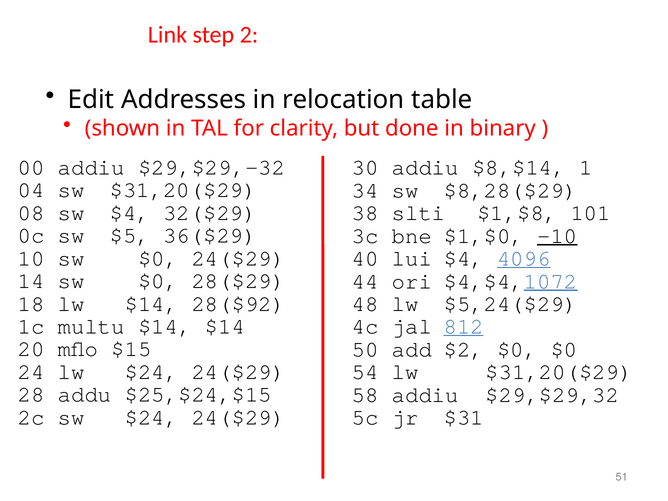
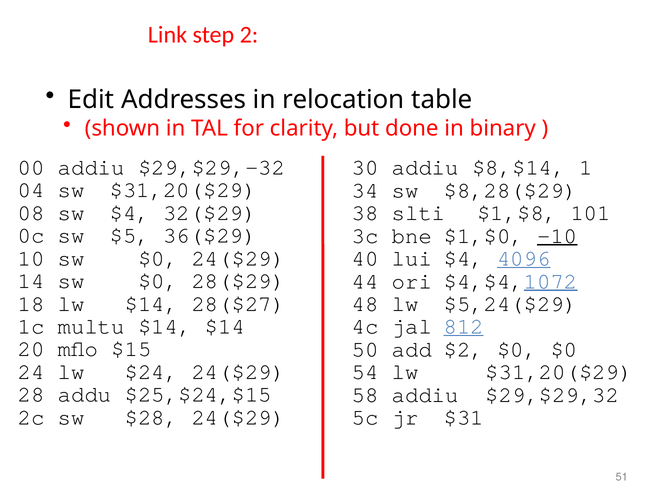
28($92: 28($92 -> 28($27 (238, 304)
sw $24: $24 -> $28 (151, 417)
